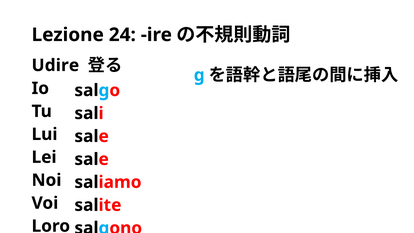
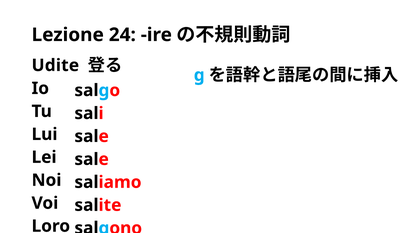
Udire: Udire -> Udite (55, 65)
